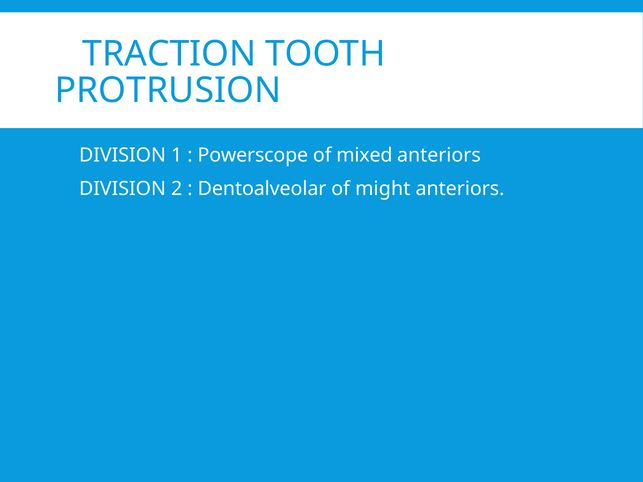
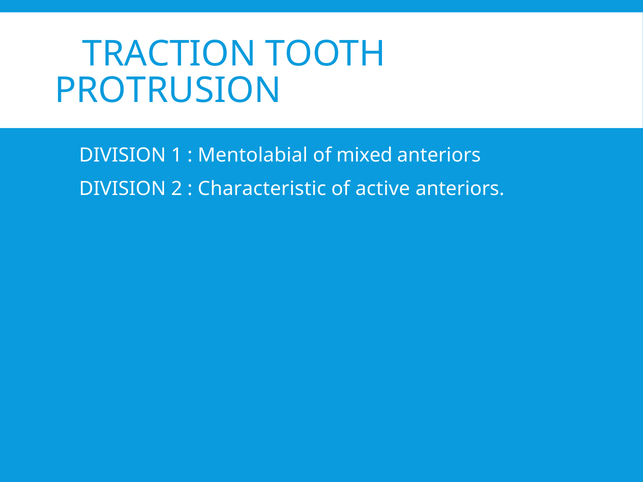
Powerscope: Powerscope -> Mentolabial (253, 155)
Dentoalveolar: Dentoalveolar -> Characteristic (262, 189)
might: might -> active (383, 189)
